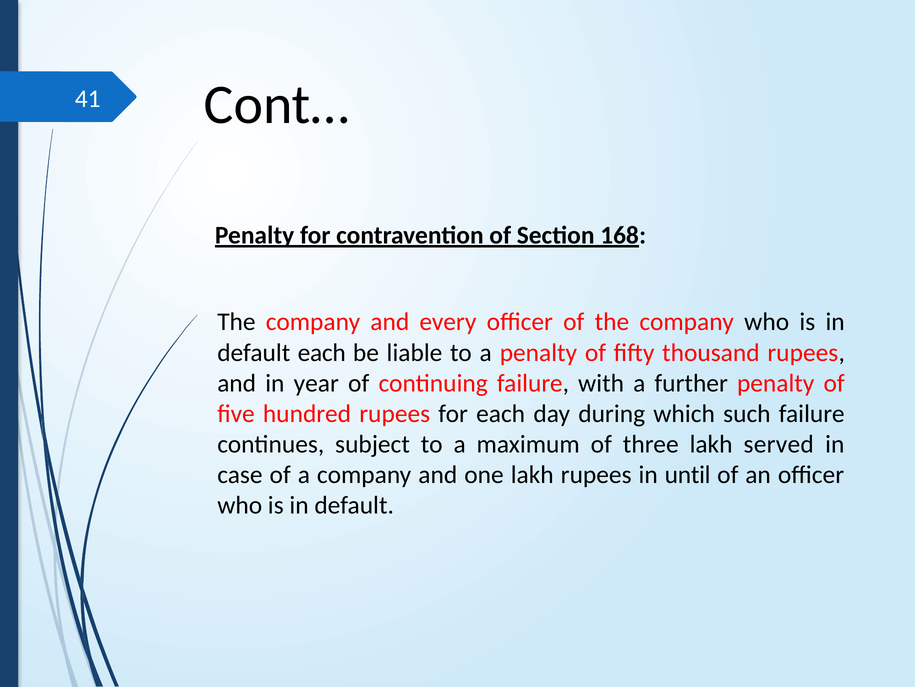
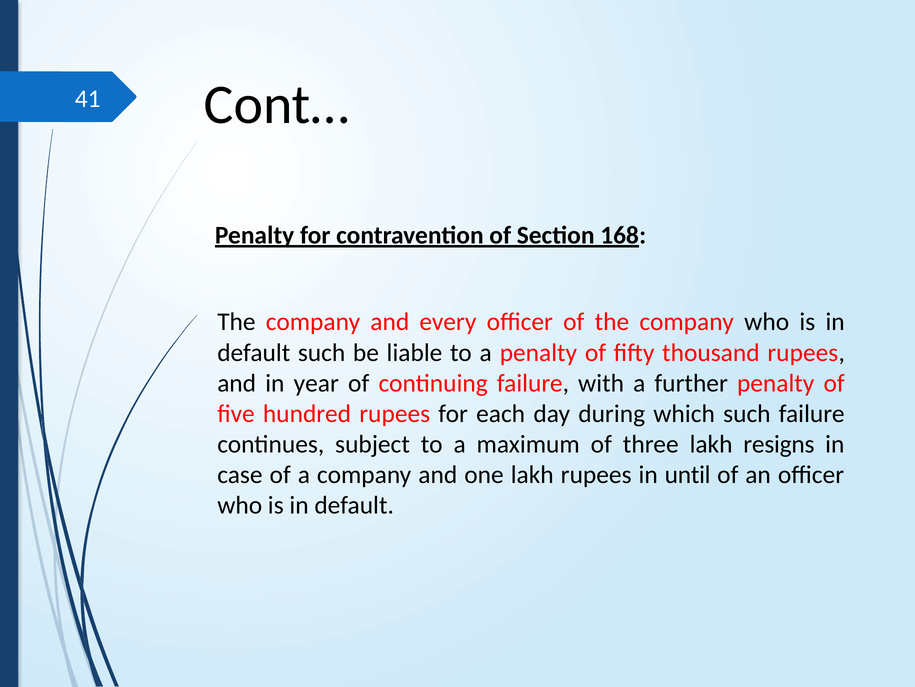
default each: each -> such (322, 352)
served: served -> resigns (779, 444)
